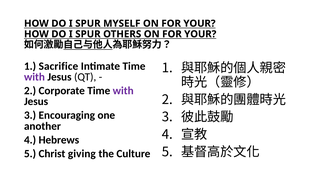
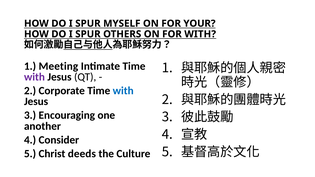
OTHERS ON FOR YOUR: YOUR -> WITH (200, 34)
Sacrifice: Sacrifice -> Meeting (58, 66)
with colour: purple -> blue (123, 91)
Hebrews: Hebrews -> Consider (59, 140)
giving: giving -> deeds (82, 154)
